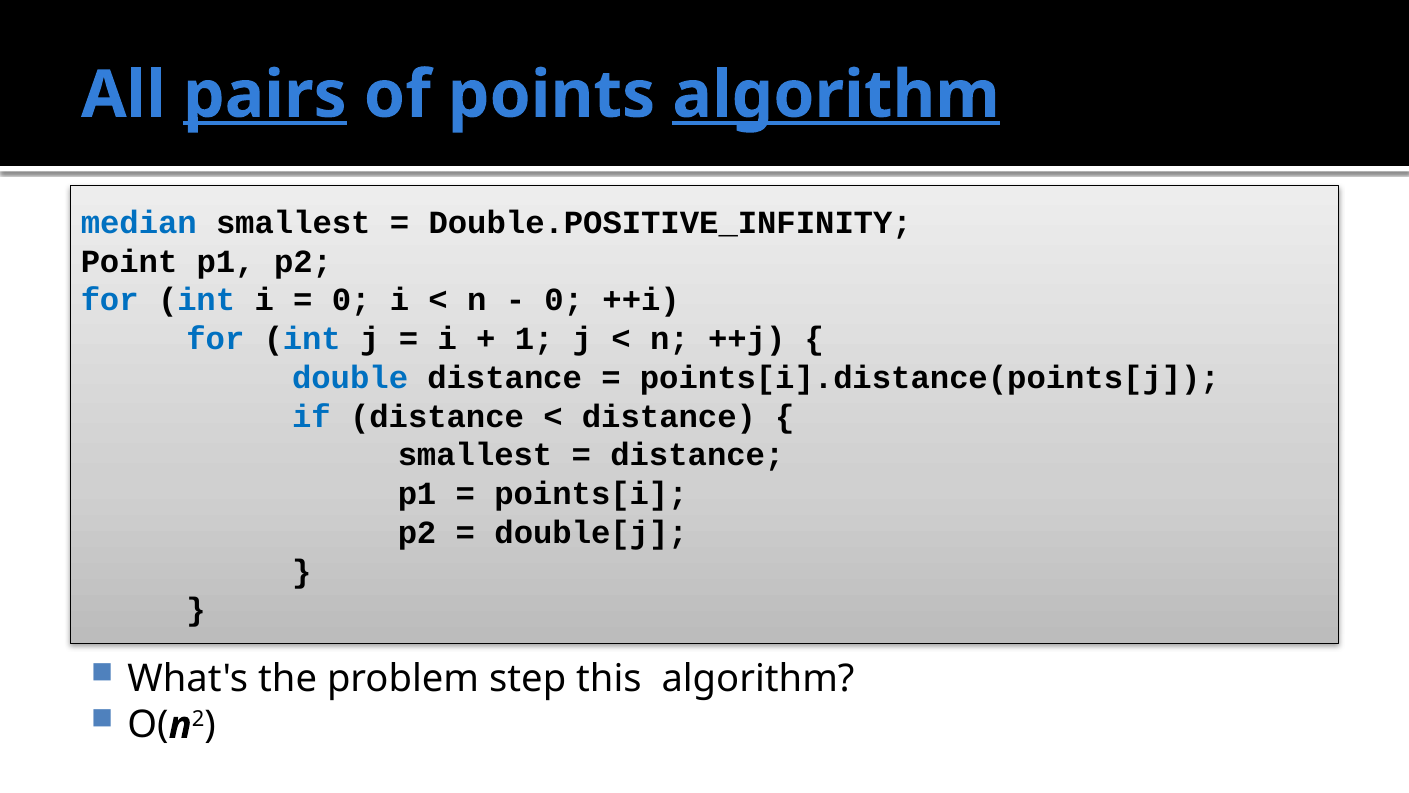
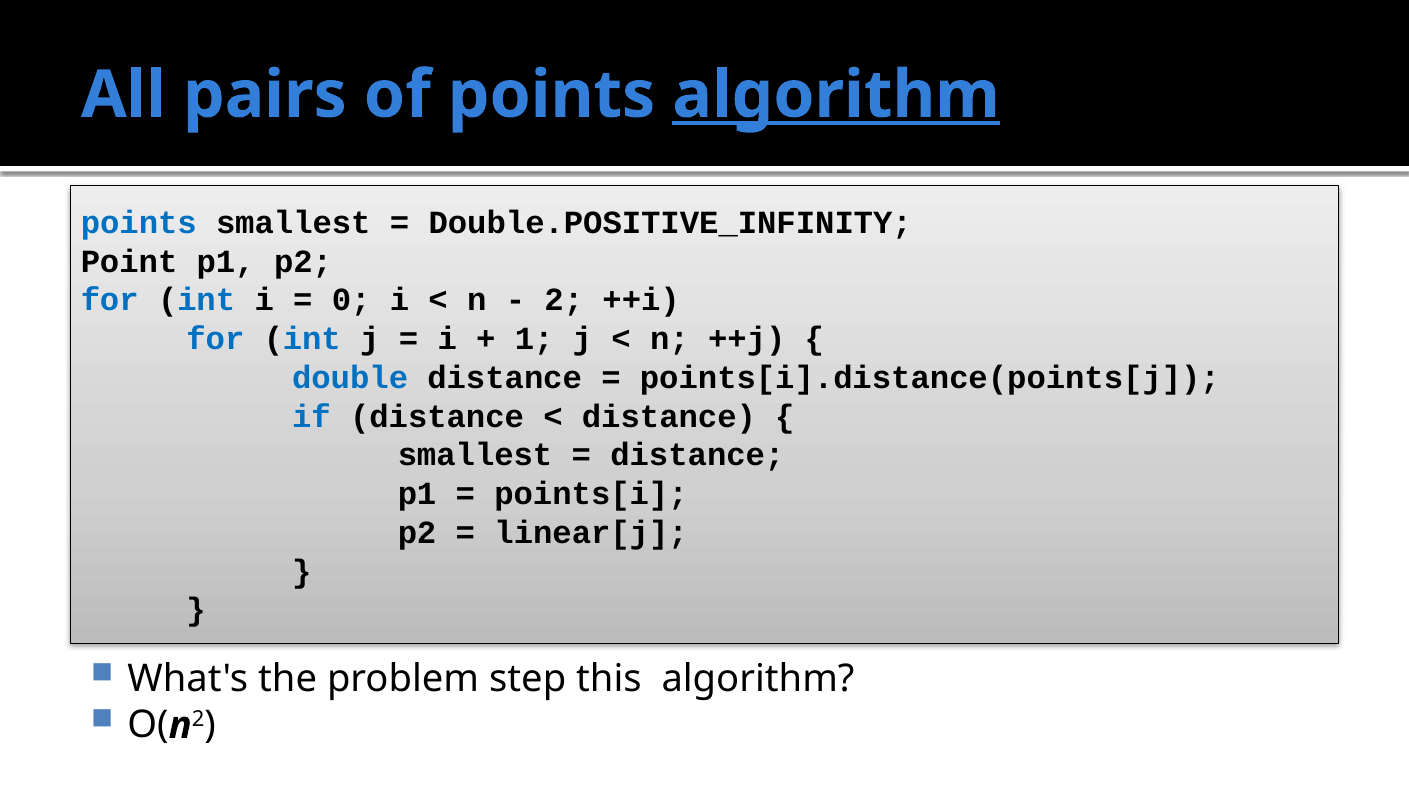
pairs underline: present -> none (265, 95)
median: median -> points (139, 222)
0: 0 -> 2 (564, 300)
double[j: double[j -> linear[j (591, 532)
